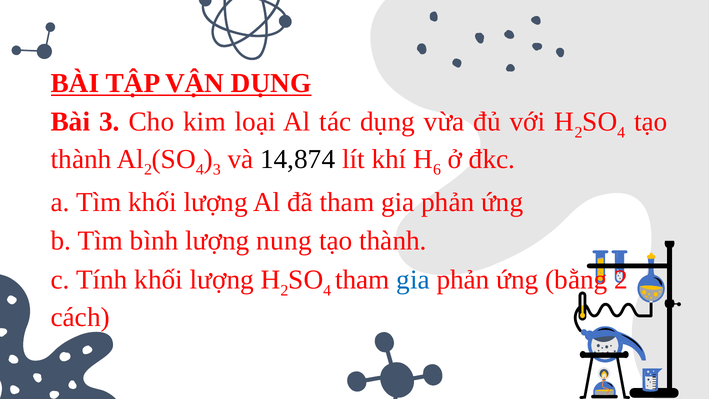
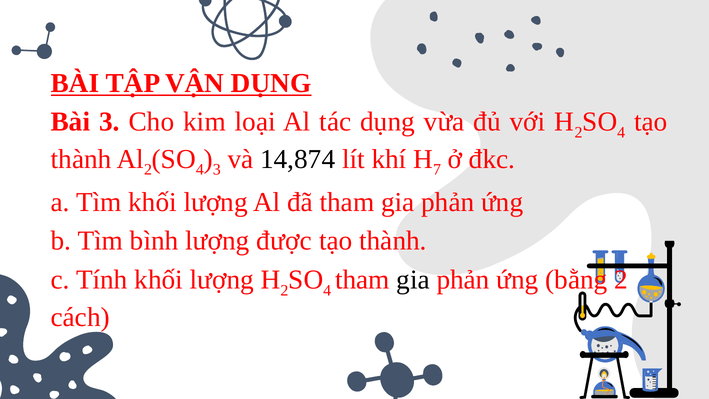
6: 6 -> 7 (437, 170)
nung: nung -> được (284, 241)
gia colour: blue -> black (413, 280)
